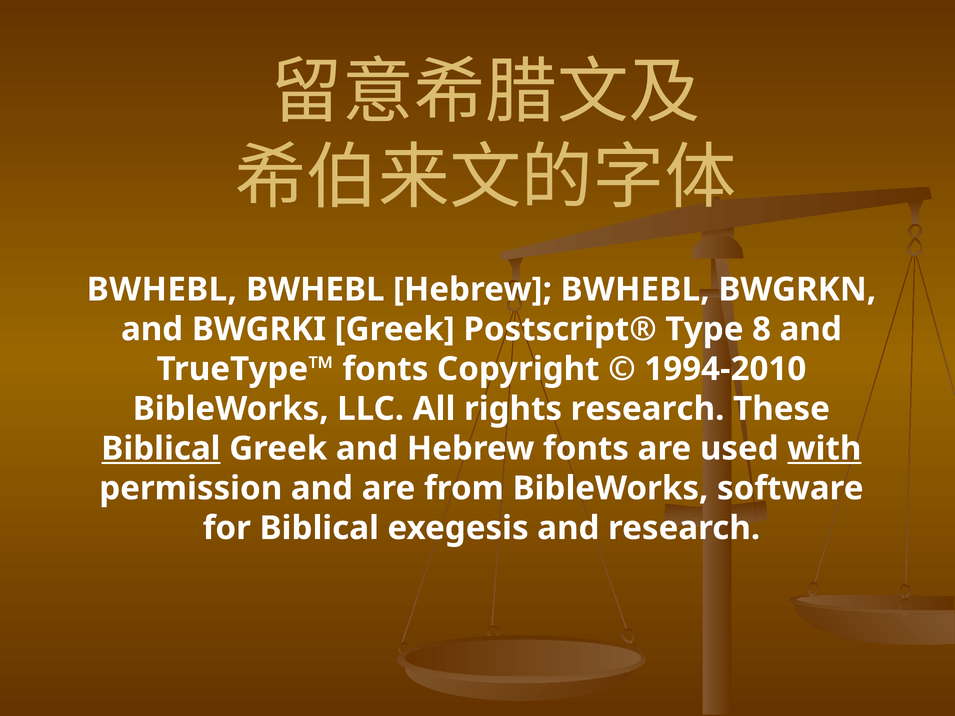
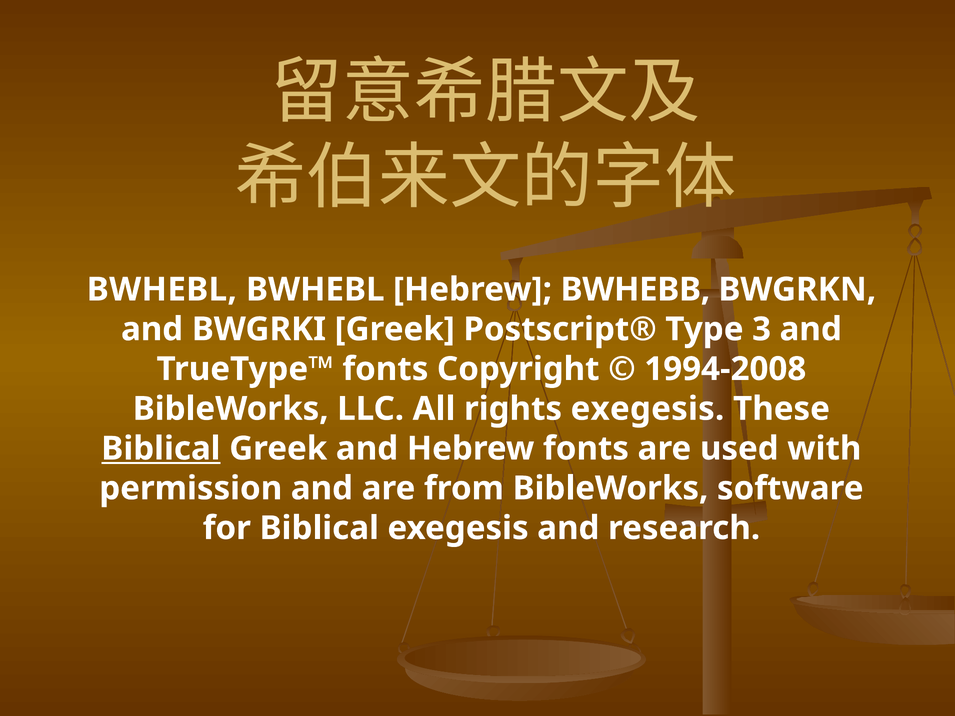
Hebrew BWHEBL: BWHEBL -> BWHEBB (635, 290)
8: 8 -> 3 (762, 329)
1994-2010: 1994-2010 -> 1994-2008 (725, 369)
rights research: research -> exegesis (647, 409)
with underline: present -> none (824, 449)
